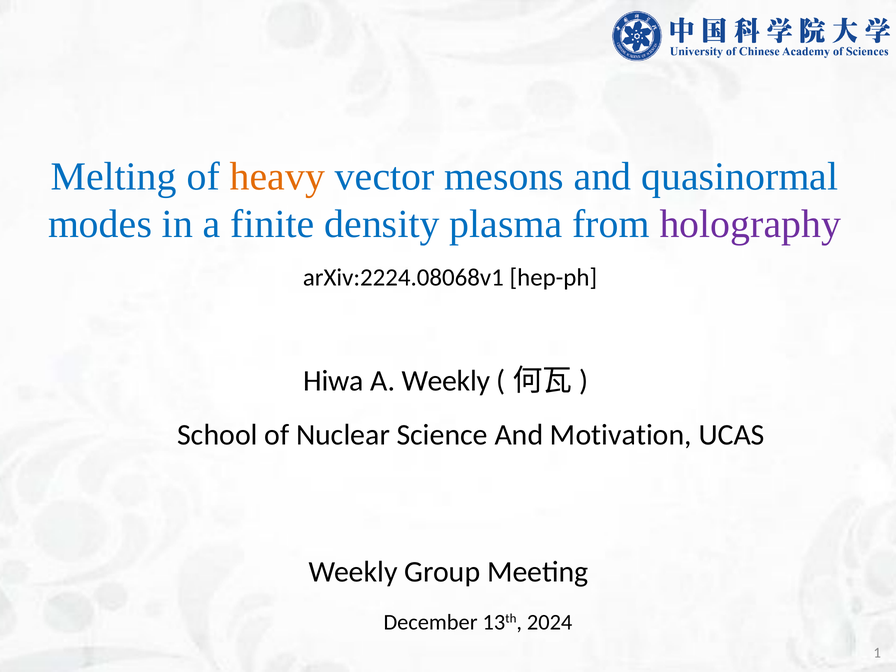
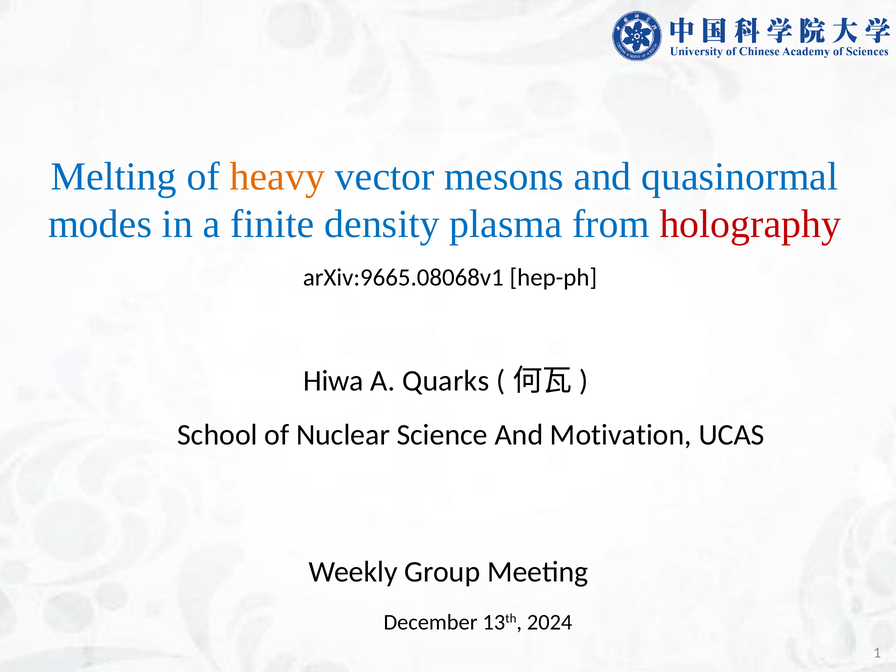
holography colour: purple -> red (750, 224)
arXiv:2224.08068v1: arXiv:2224.08068v1 -> arXiv:9665.08068v1 (403, 278)
A Weekly: Weekly -> Quarks (446, 381)
